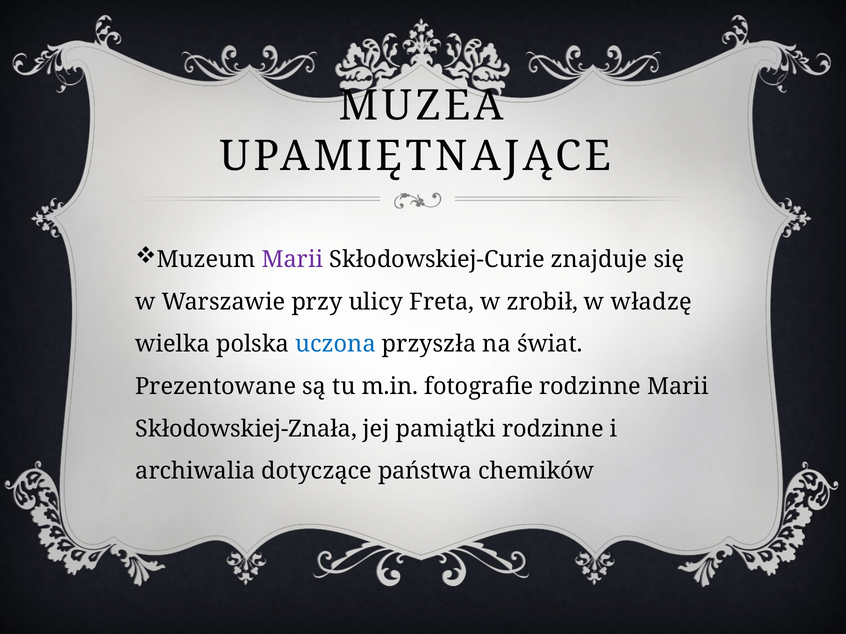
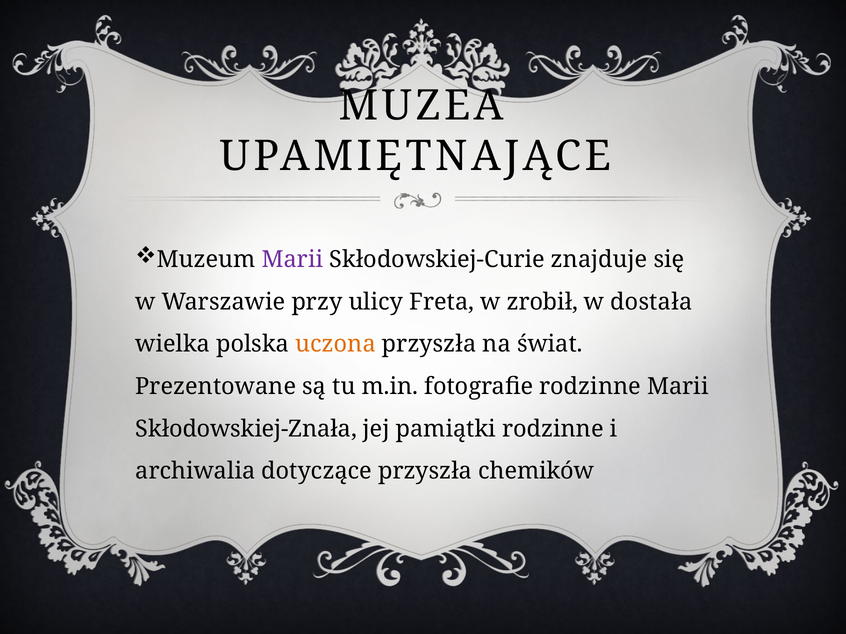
władzę: władzę -> dostała (651, 302)
uczona colour: blue -> orange (335, 344)
dotyczące państwa: państwa -> przyszła (425, 472)
